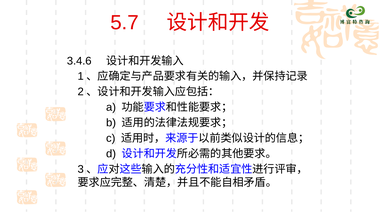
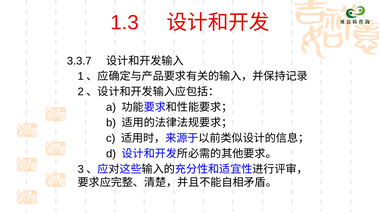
5.7: 5.7 -> 1.3 (125, 23)
3.4.6: 3.4.6 -> 3.3.7 (79, 61)
